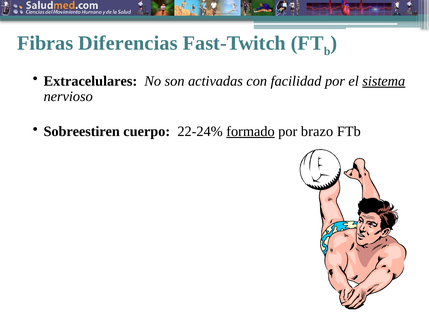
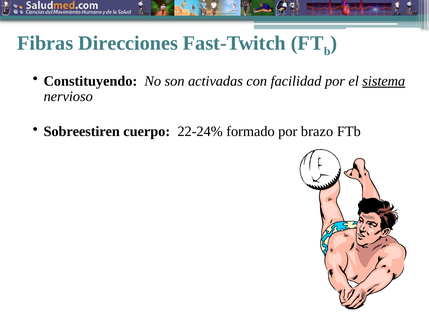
Diferencias: Diferencias -> Direcciones (128, 43)
Extracelulares: Extracelulares -> Constituyendo (90, 81)
formado underline: present -> none (250, 131)
